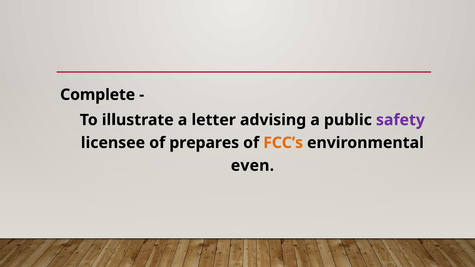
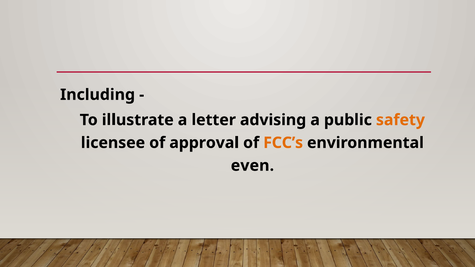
Complete: Complete -> Including (98, 95)
safety colour: purple -> orange (400, 120)
prepares: prepares -> approval (204, 143)
